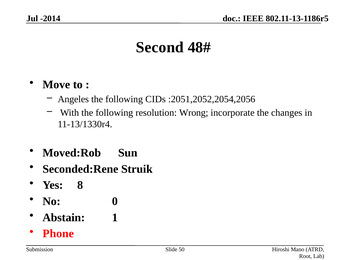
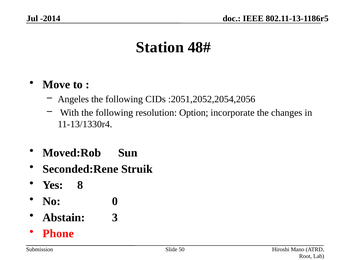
Second: Second -> Station (160, 47)
Wrong: Wrong -> Option (194, 113)
1: 1 -> 3 (115, 218)
